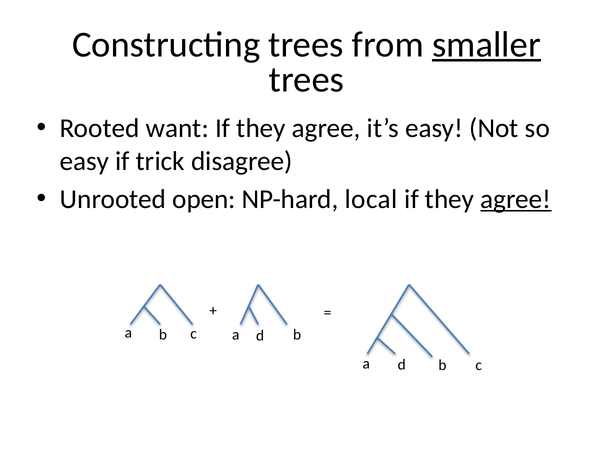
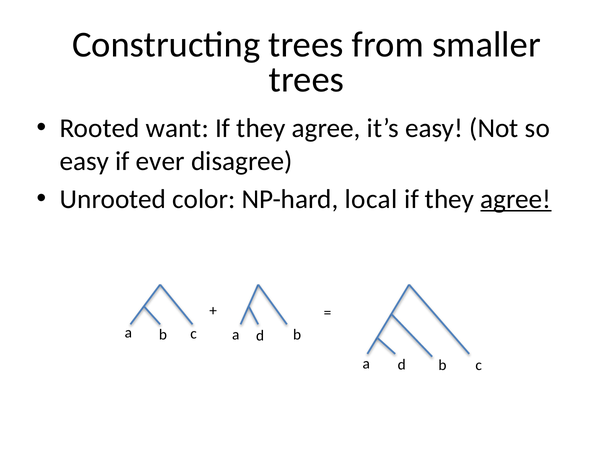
smaller underline: present -> none (486, 45)
trick: trick -> ever (160, 161)
open: open -> color (204, 199)
